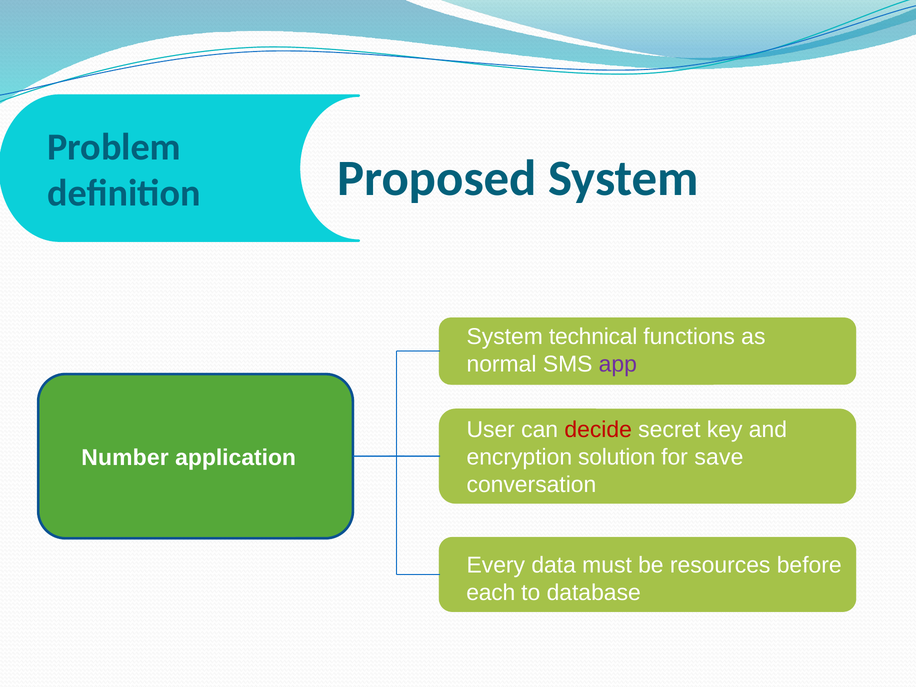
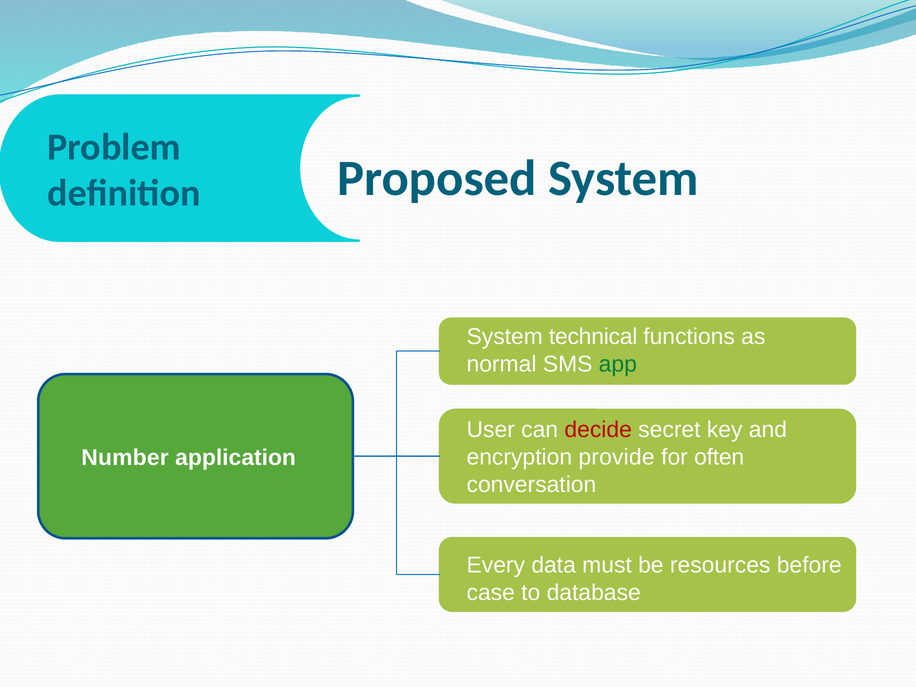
app colour: purple -> green (618, 364)
solution: solution -> provide (617, 457)
save: save -> often (719, 457)
each: each -> case (491, 593)
